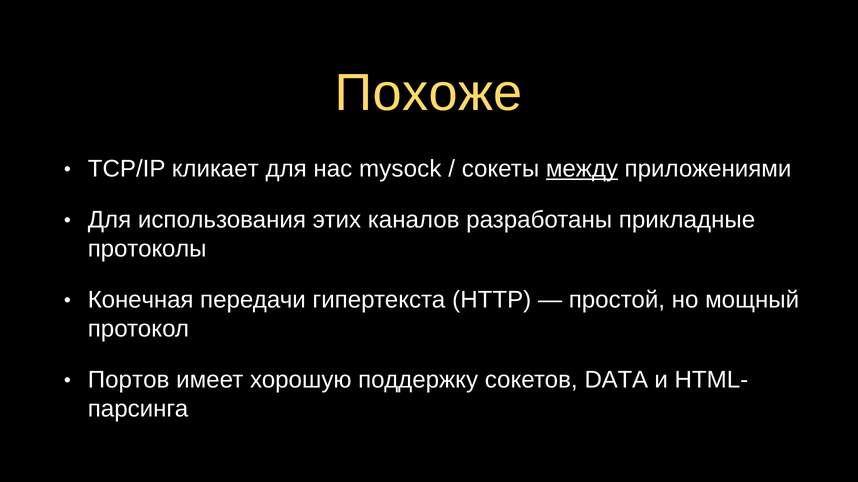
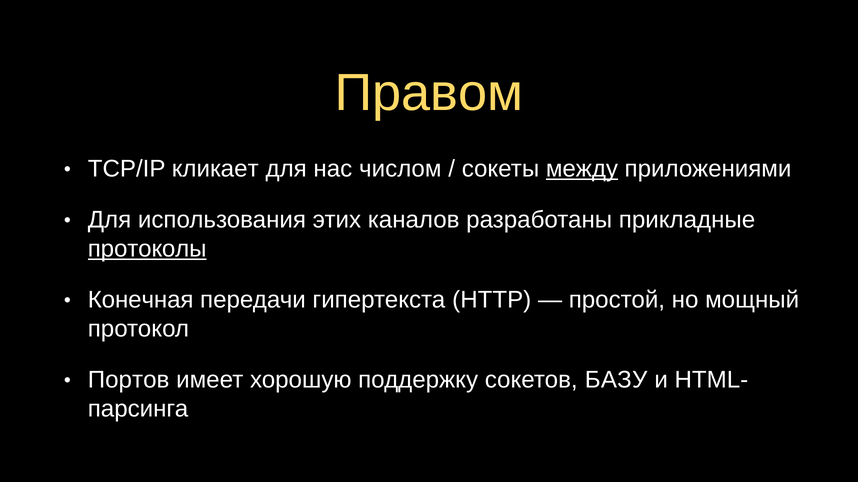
Похоже: Похоже -> Правом (429, 93)
mysock: mysock -> числом (400, 169)
протоколы underline: none -> present (147, 249)
DATA: DATA -> БАЗУ (616, 380)
